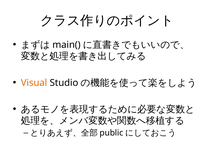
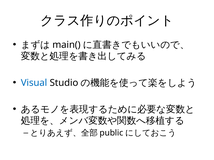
Visual colour: orange -> blue (34, 83)
